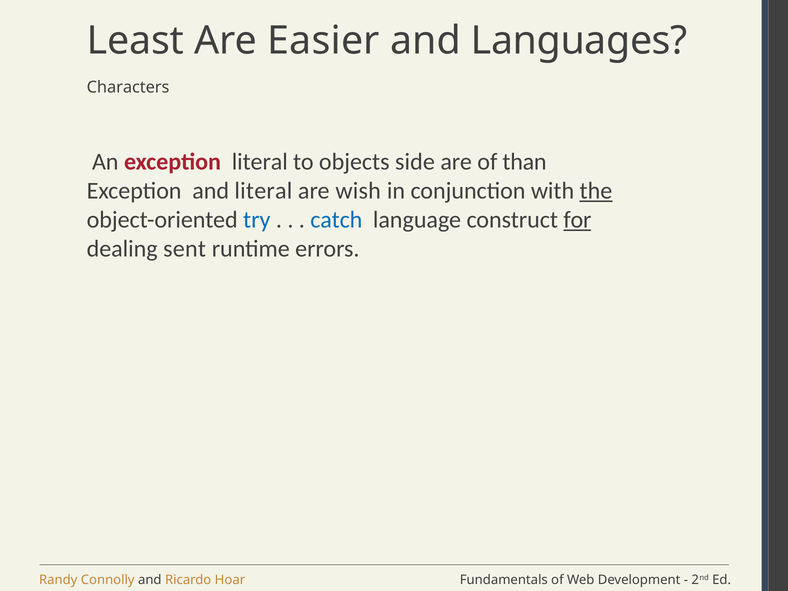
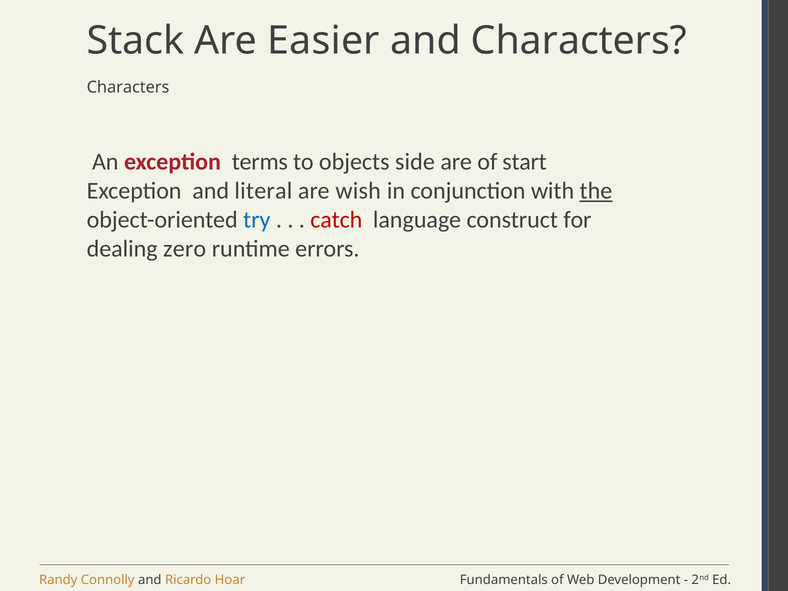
Least: Least -> Stack (135, 41)
and Languages: Languages -> Characters (579, 41)
exception literal: literal -> terms (260, 162)
than: than -> start (525, 162)
catch colour: blue -> red (336, 220)
for underline: present -> none (577, 220)
sent: sent -> zero (185, 249)
